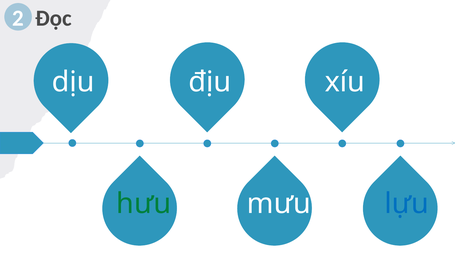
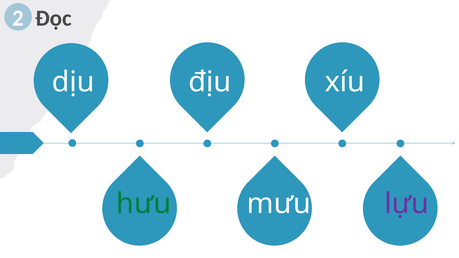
lựu colour: blue -> purple (407, 204)
